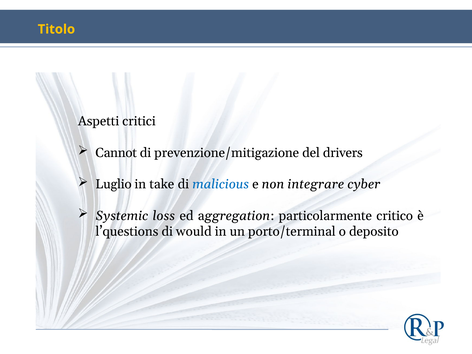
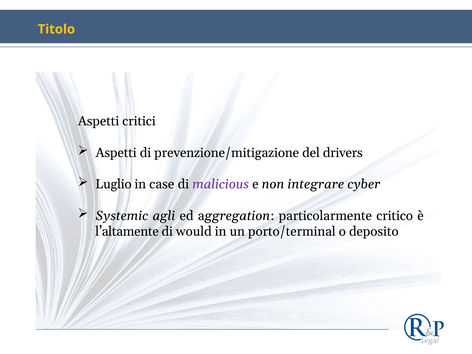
Cannot: Cannot -> Aspetti (116, 153)
take: take -> case (162, 184)
malicious colour: blue -> purple (221, 184)
loss: loss -> agli (164, 216)
l’questions: l’questions -> l’altamente (127, 231)
